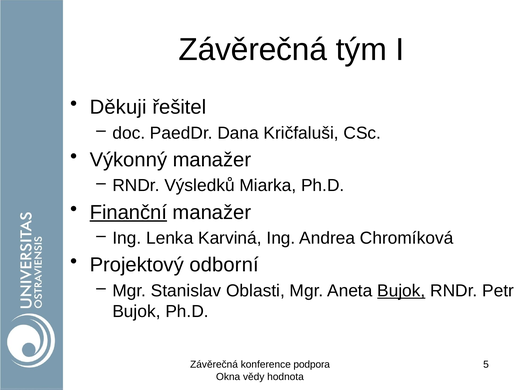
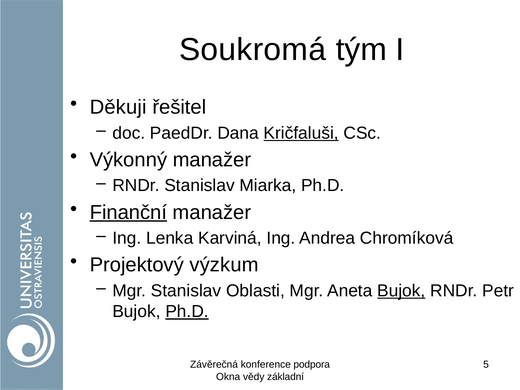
Závěrečná: Závěrečná -> Soukromá (253, 50)
Kričfaluši underline: none -> present (301, 133)
RNDr Výsledků: Výsledků -> Stanislav (200, 186)
odborní: odborní -> výzkum (224, 265)
Ph.D underline: none -> present (187, 312)
hodnota: hodnota -> základní (286, 377)
